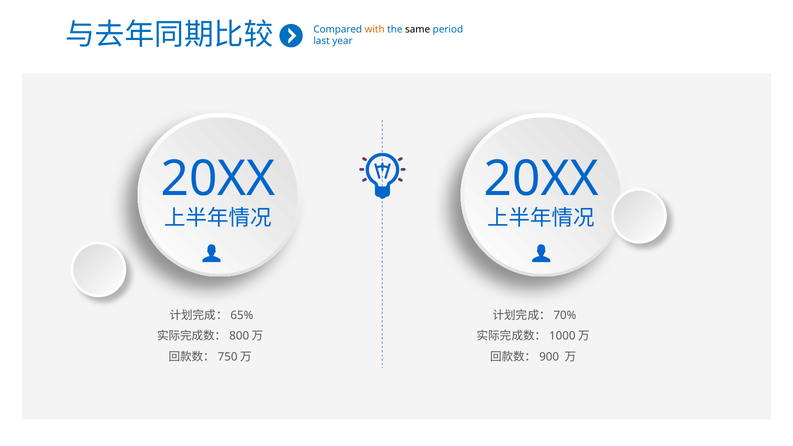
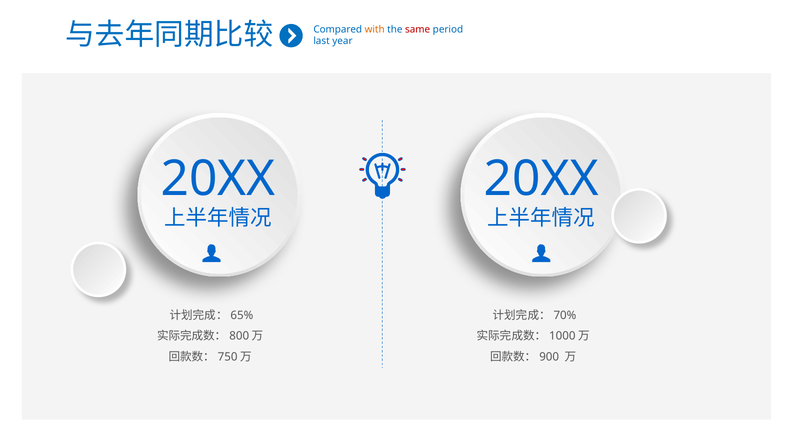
same colour: black -> red (418, 29)
